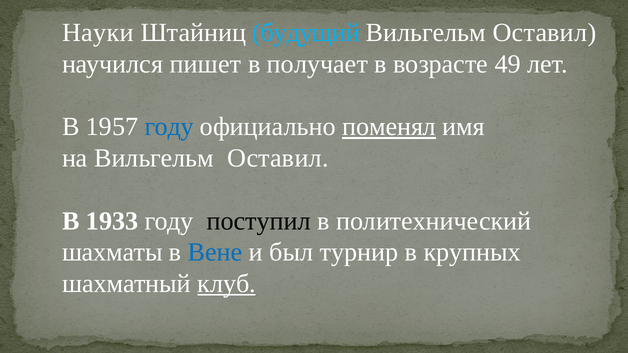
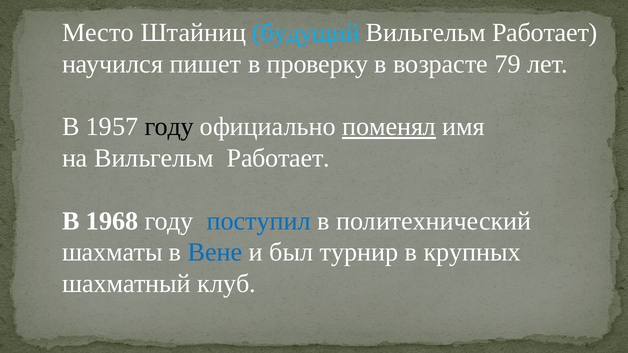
Науки: Науки -> Место (98, 33)
Оставил: Оставил -> Работает (545, 33)
получает: получает -> проверку (318, 64)
49: 49 -> 79 (508, 64)
году colour: blue -> black (169, 127)
на Вильгельм Оставил: Оставил -> Работает (278, 158)
1933: 1933 -> 1968 (112, 221)
поступил colour: black -> blue (259, 221)
клуб underline: present -> none (227, 284)
